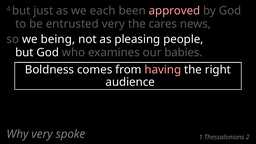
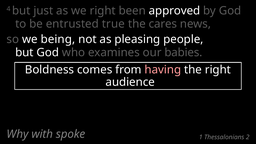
we each: each -> right (103, 11)
approved colour: pink -> white (174, 11)
entrusted very: very -> true (113, 24)
Why very: very -> with (42, 134)
